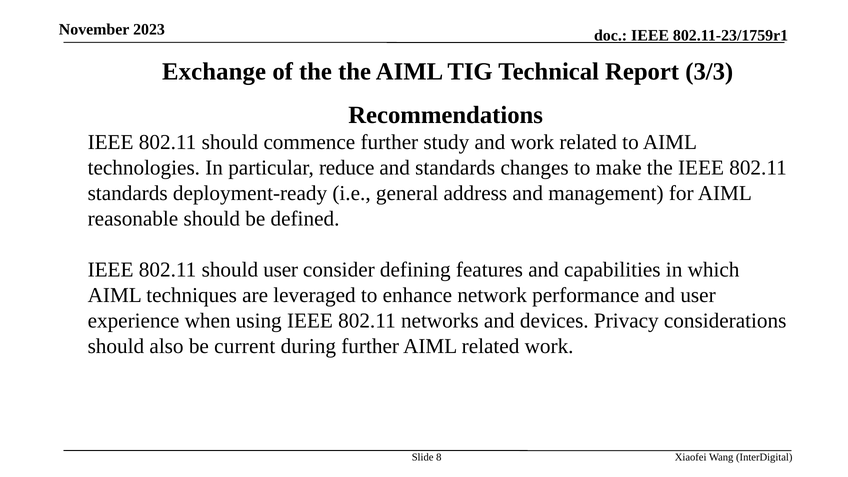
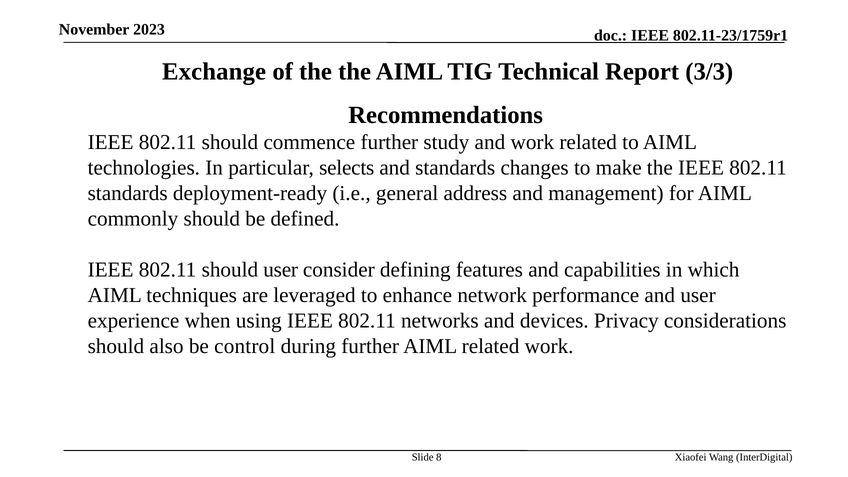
reduce: reduce -> selects (347, 168)
reasonable: reasonable -> commonly (133, 219)
current: current -> control (245, 346)
